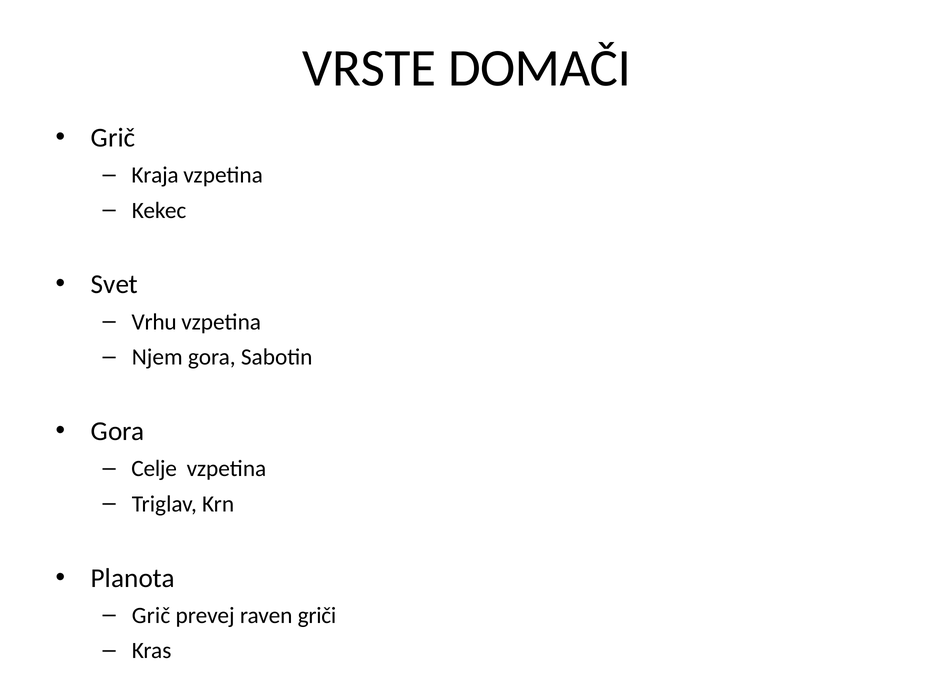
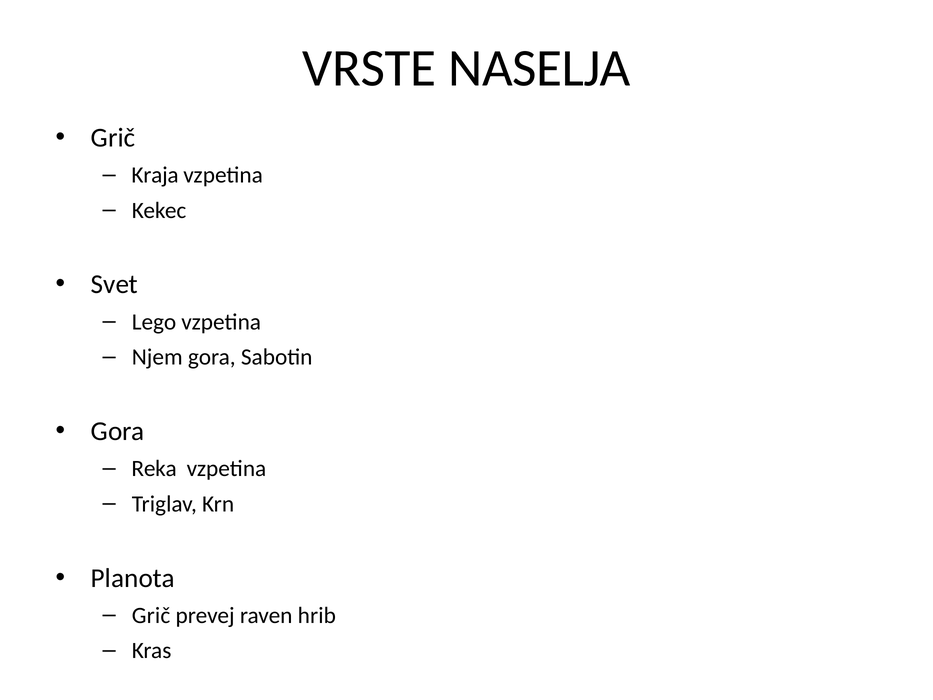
DOMAČI: DOMAČI -> NASELJA (540, 68)
Vrhu: Vrhu -> Lego (154, 322)
Celje: Celje -> Reka (154, 468)
griči: griči -> hrib (317, 615)
